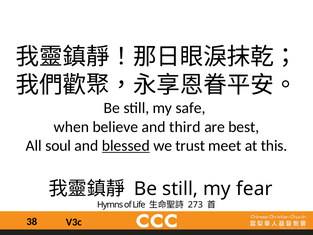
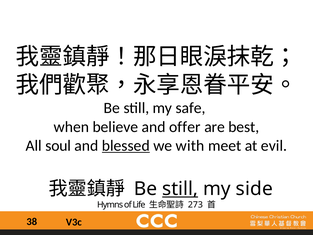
third: third -> offer (185, 127)
trust: trust -> with (190, 146)
this: this -> evil (274, 146)
still underline: none -> present (180, 189)
fear: fear -> side (254, 189)
